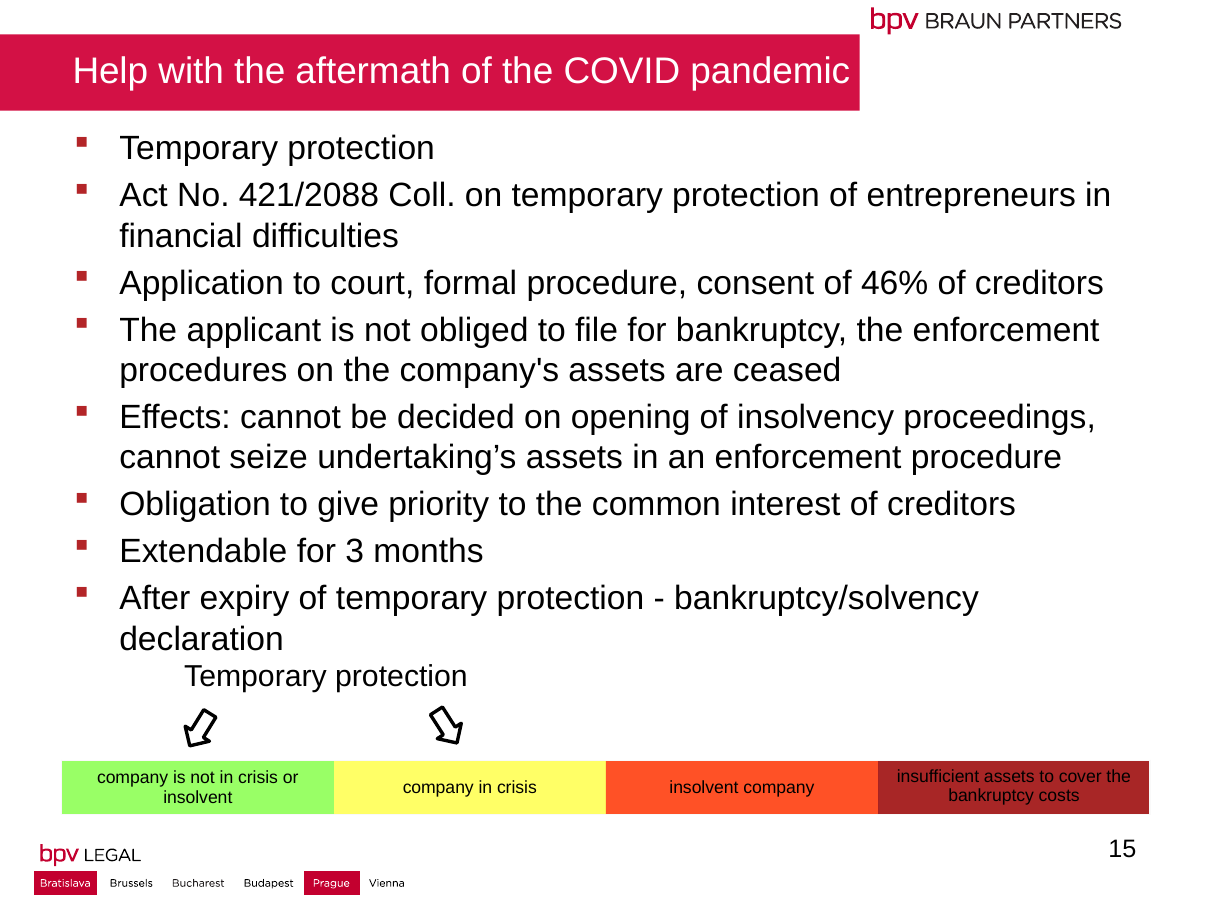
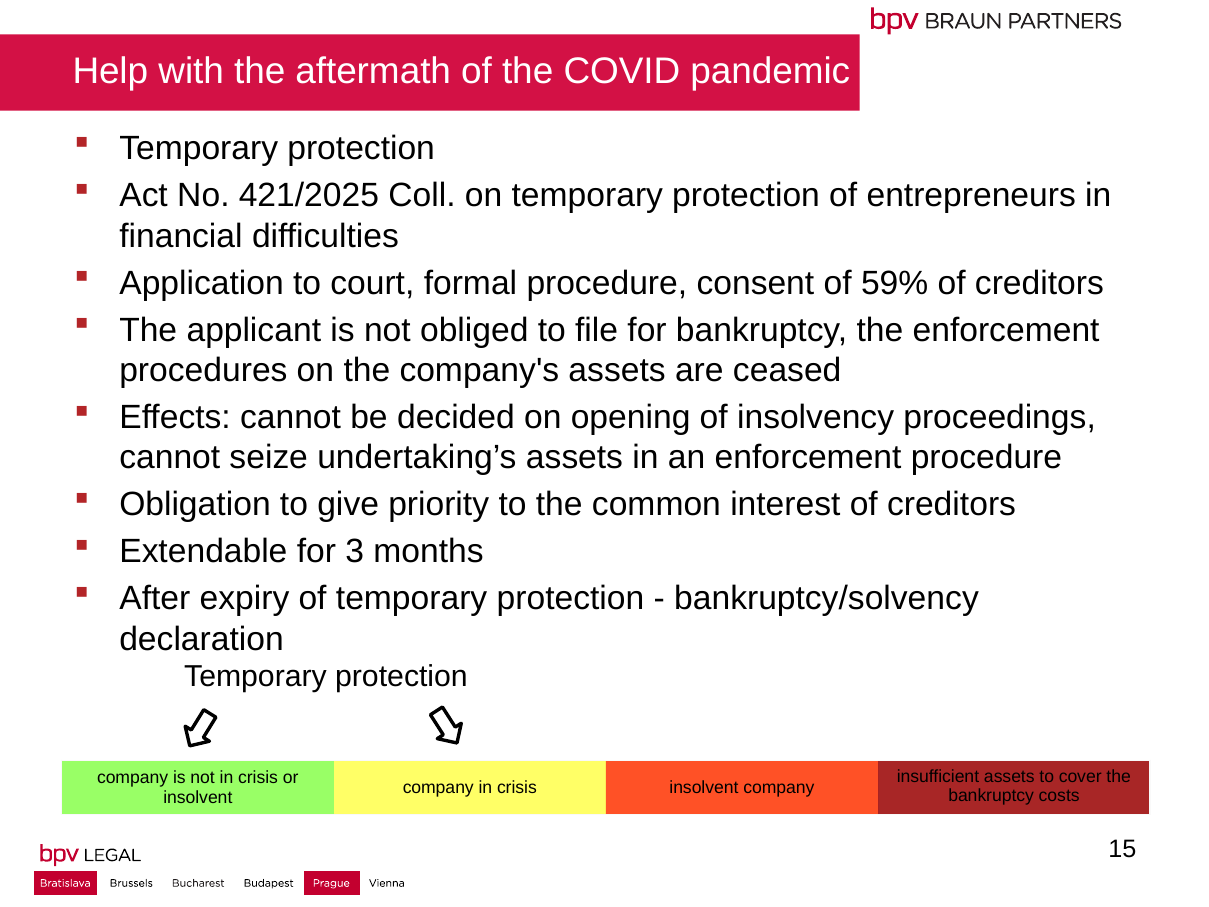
421/2088: 421/2088 -> 421/2025 (309, 196)
46%: 46% -> 59% (895, 283)
